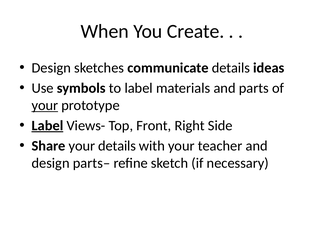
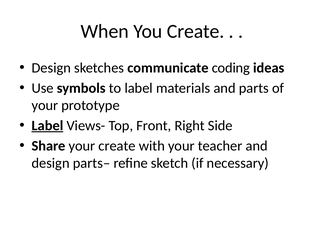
communicate details: details -> coding (231, 68)
your underline: present -> none (45, 105)
your details: details -> create (117, 146)
